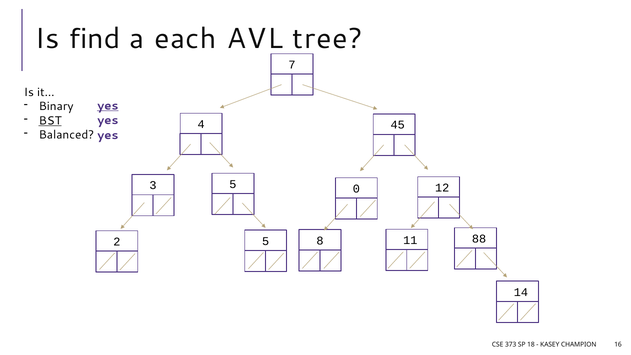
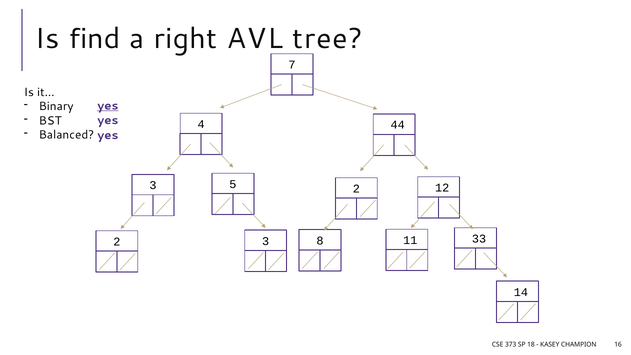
each: each -> right (186, 39)
BST underline: present -> none (50, 121)
45: 45 -> 44 (398, 125)
3 0: 0 -> 2 (356, 189)
88: 88 -> 33 (479, 239)
2 5: 5 -> 3 (266, 241)
